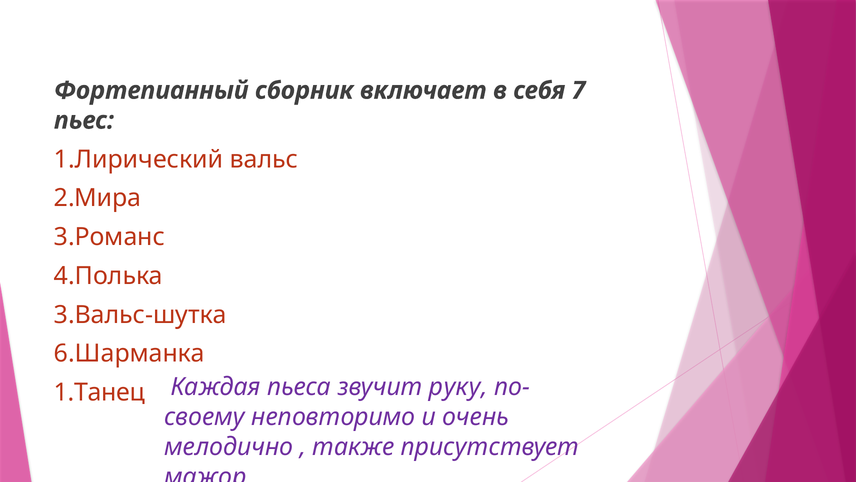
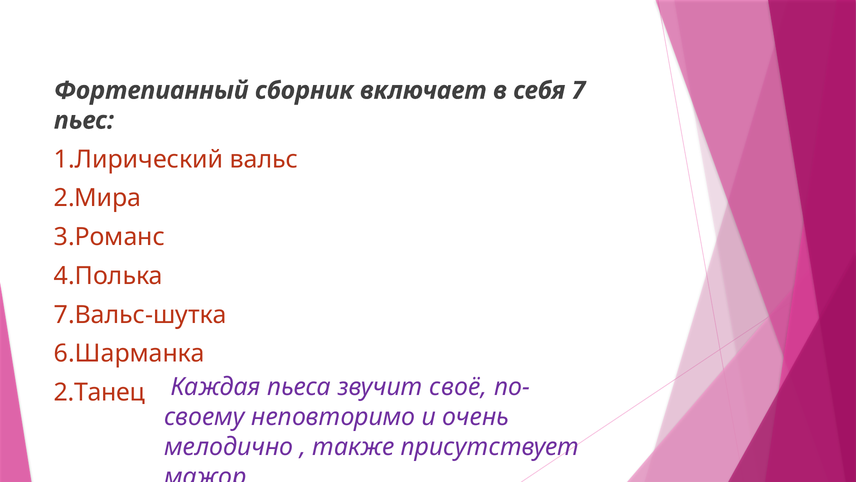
3.Вальс-шутка: 3.Вальс-шутка -> 7.Вальс-шутка (140, 314)
1.Танец: 1.Танец -> 2.Танец (99, 392)
руку: руку -> своё (458, 387)
